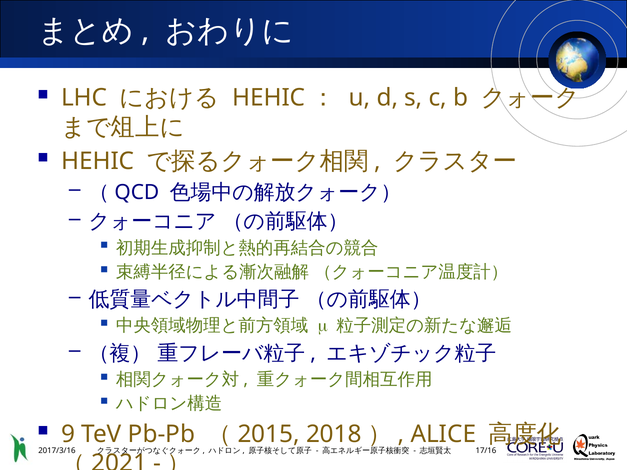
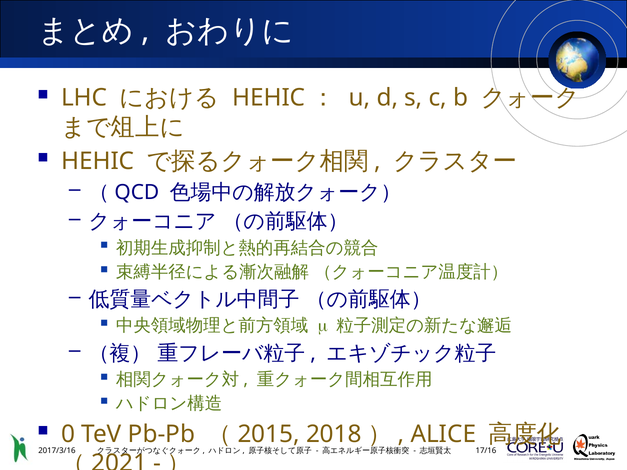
9: 9 -> 0 (68, 434)
